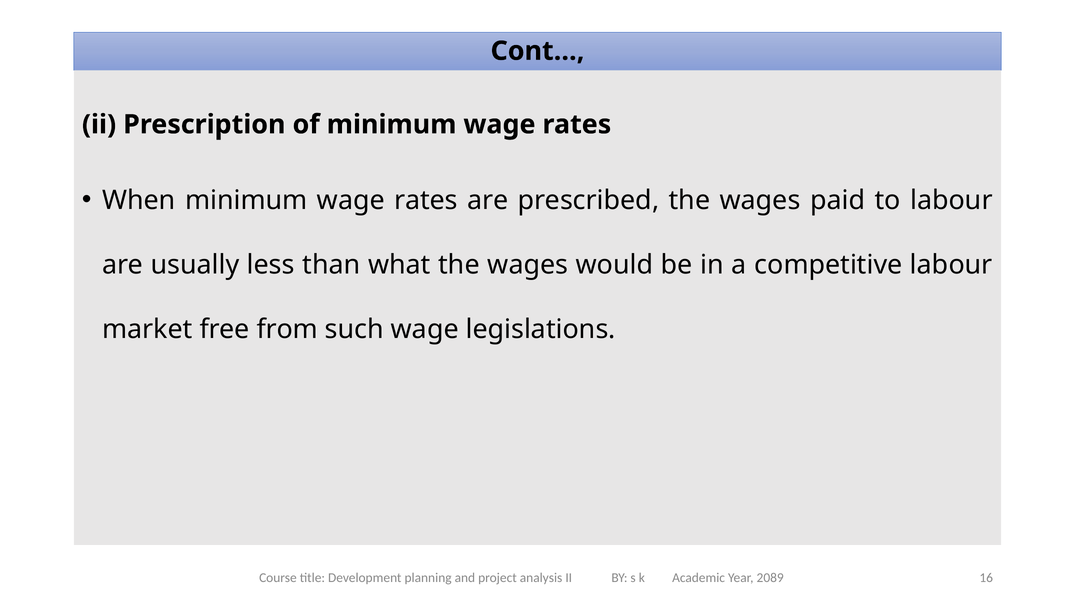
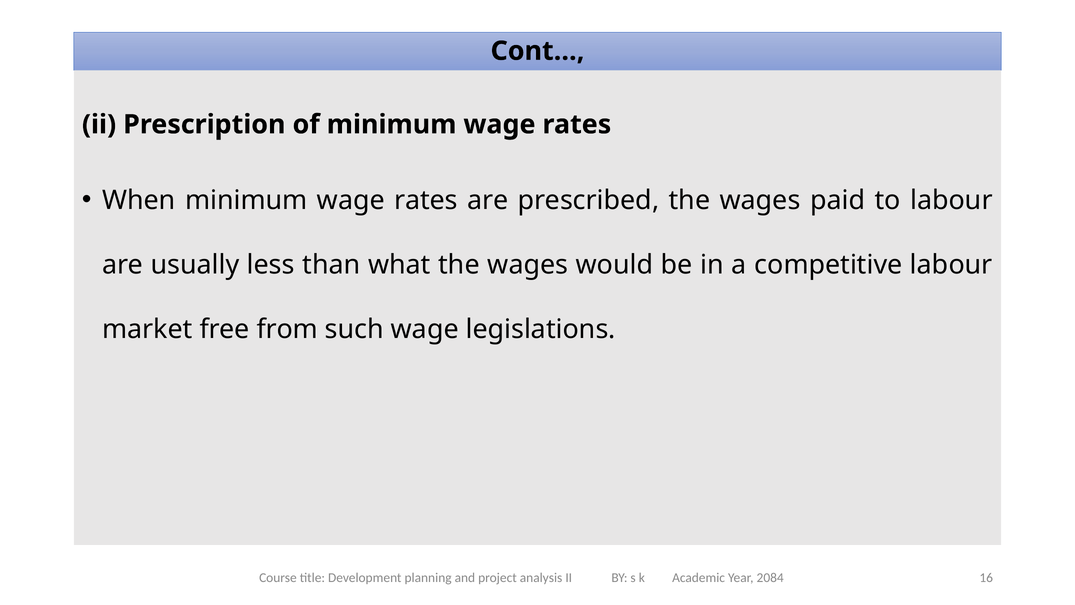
2089: 2089 -> 2084 (770, 577)
